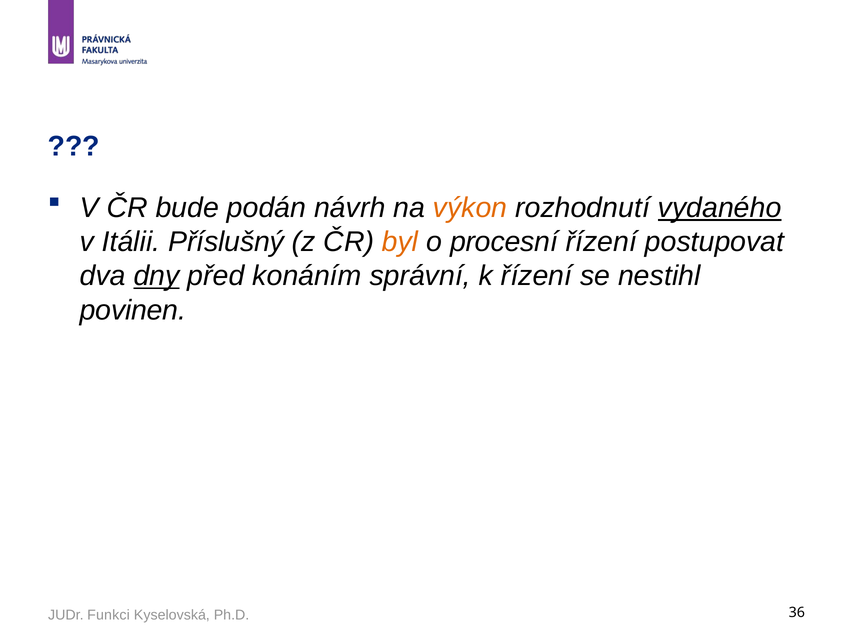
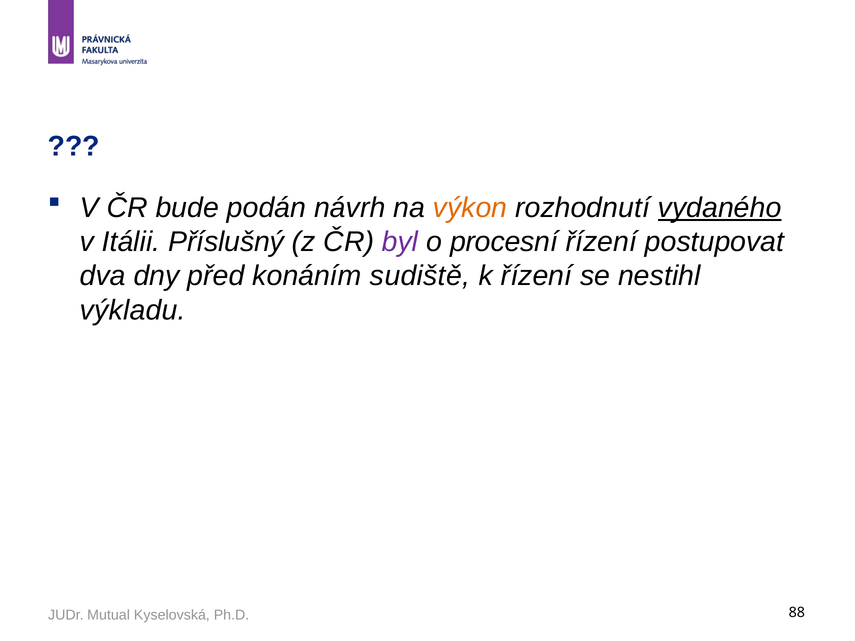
byl colour: orange -> purple (400, 242)
dny underline: present -> none (157, 276)
správní: správní -> sudiště (420, 276)
povinen: povinen -> výkladu (133, 310)
Funkci: Funkci -> Mutual (109, 615)
36: 36 -> 88 (797, 613)
